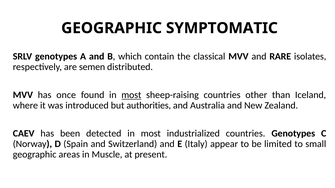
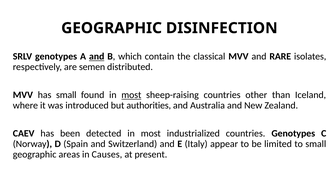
SYMPTOMATIC: SYMPTOMATIC -> DISINFECTION (222, 28)
and underline: none -> present (97, 57)
has once: once -> small (66, 95)
Muscle: Muscle -> Causes (107, 155)
